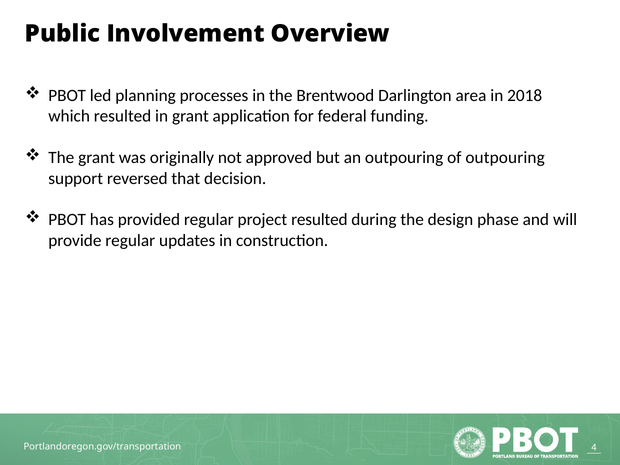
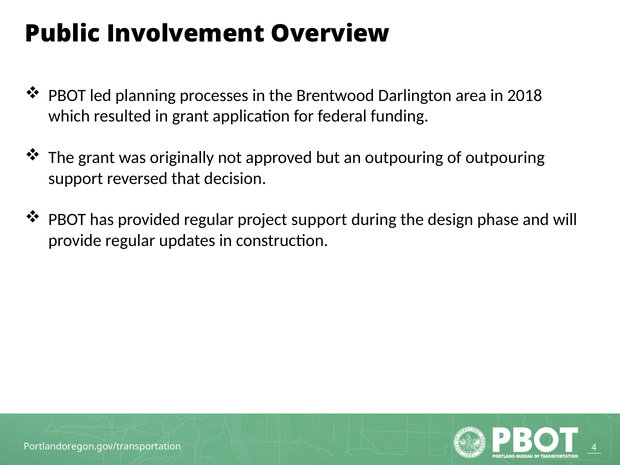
project resulted: resulted -> support (319, 220)
